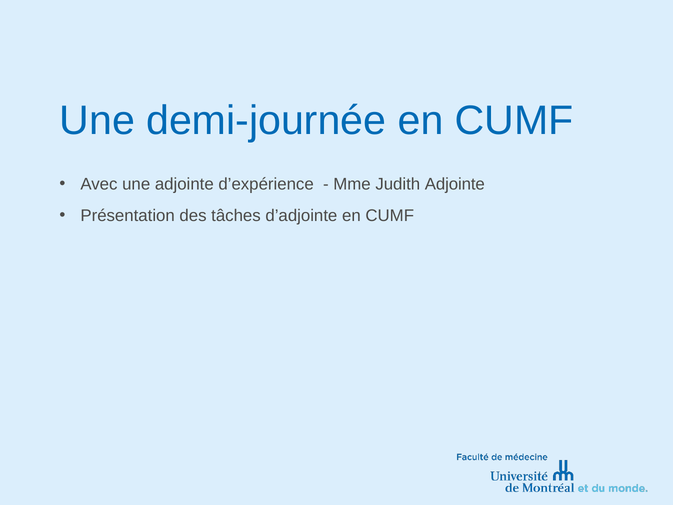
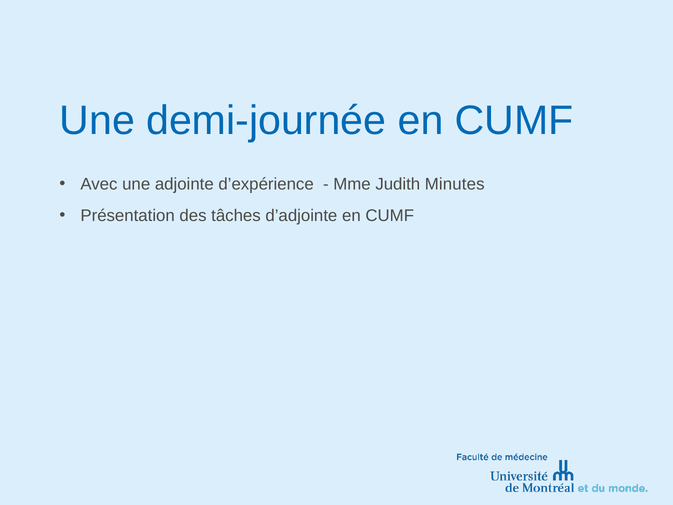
Judith Adjointe: Adjointe -> Minutes (455, 184)
